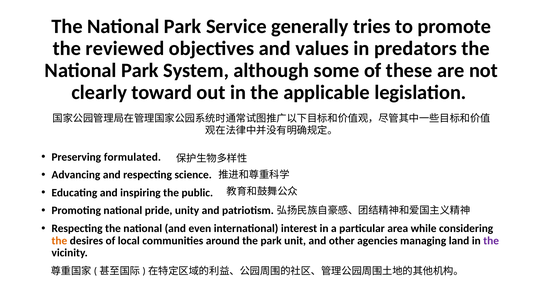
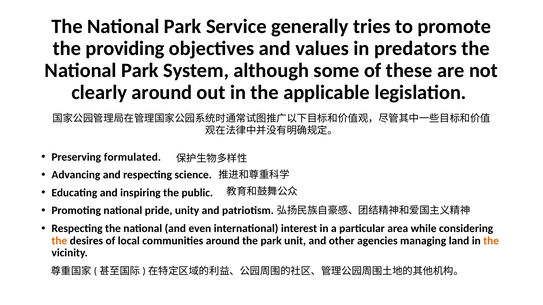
reviewed: reviewed -> providing (125, 48)
clearly toward: toward -> around (162, 92)
the colour: purple -> orange (491, 241)
